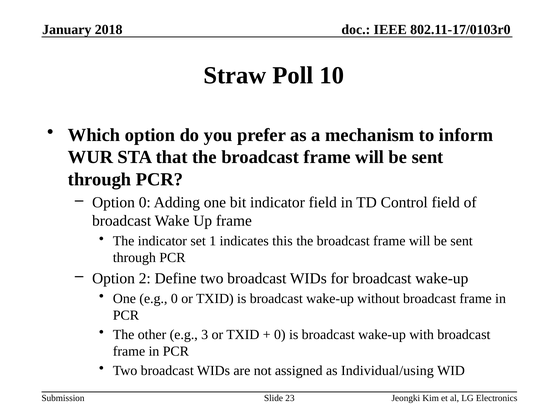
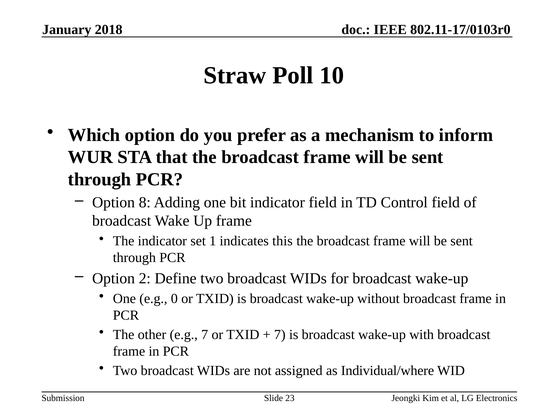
Option 0: 0 -> 8 (145, 203)
e.g 3: 3 -> 7 (205, 335)
0: 0 -> 7 (280, 335)
Individual/using: Individual/using -> Individual/where (388, 371)
